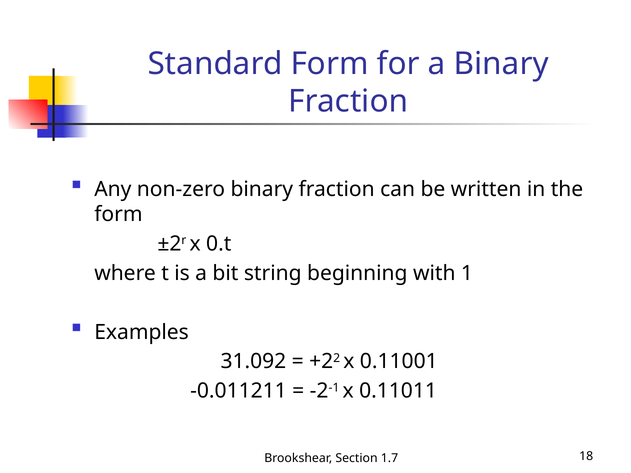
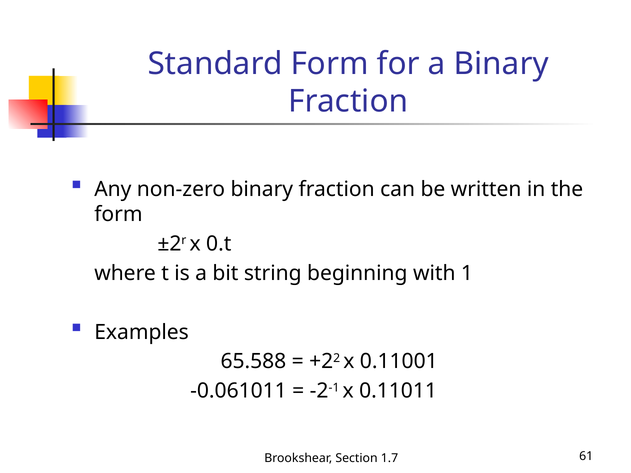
31.092: 31.092 -> 65.588 (253, 362)
-0.011211: -0.011211 -> -0.061011 (238, 391)
18: 18 -> 61 (586, 456)
